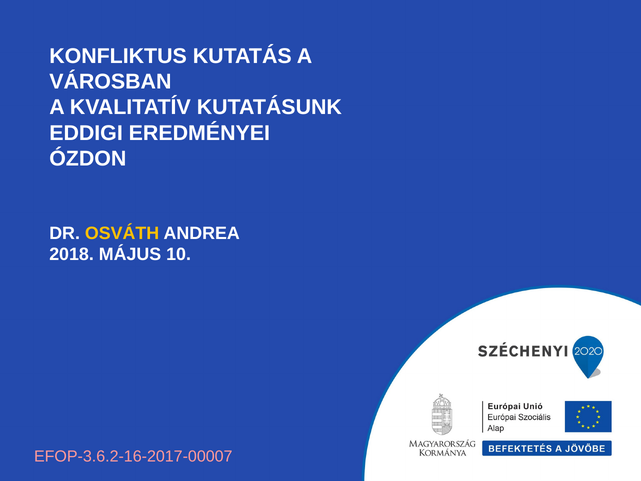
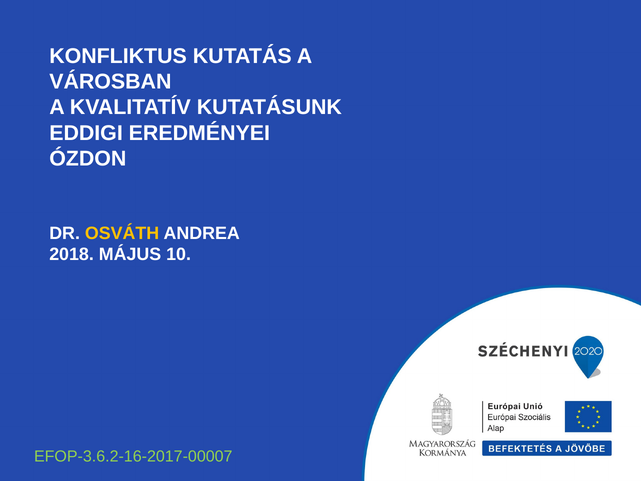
EFOP-3.6.2-16-2017-00007 colour: pink -> light green (133, 456)
